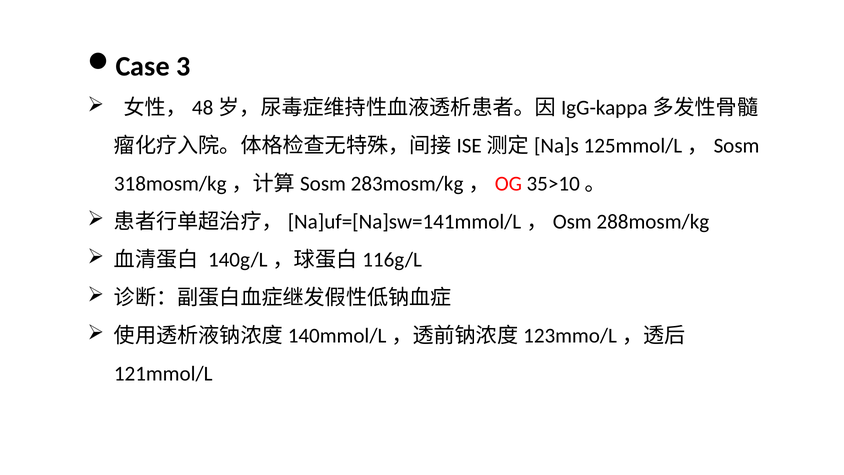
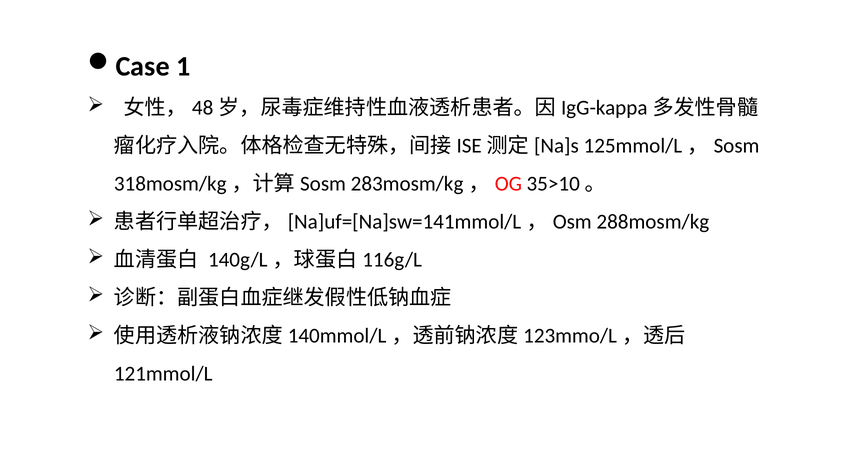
3: 3 -> 1 (183, 66)
